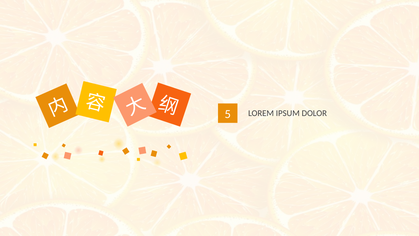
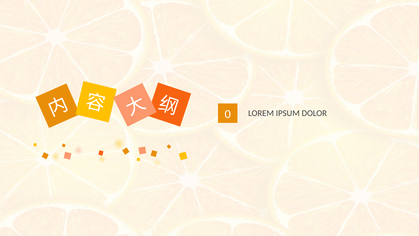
5: 5 -> 0 (228, 114)
